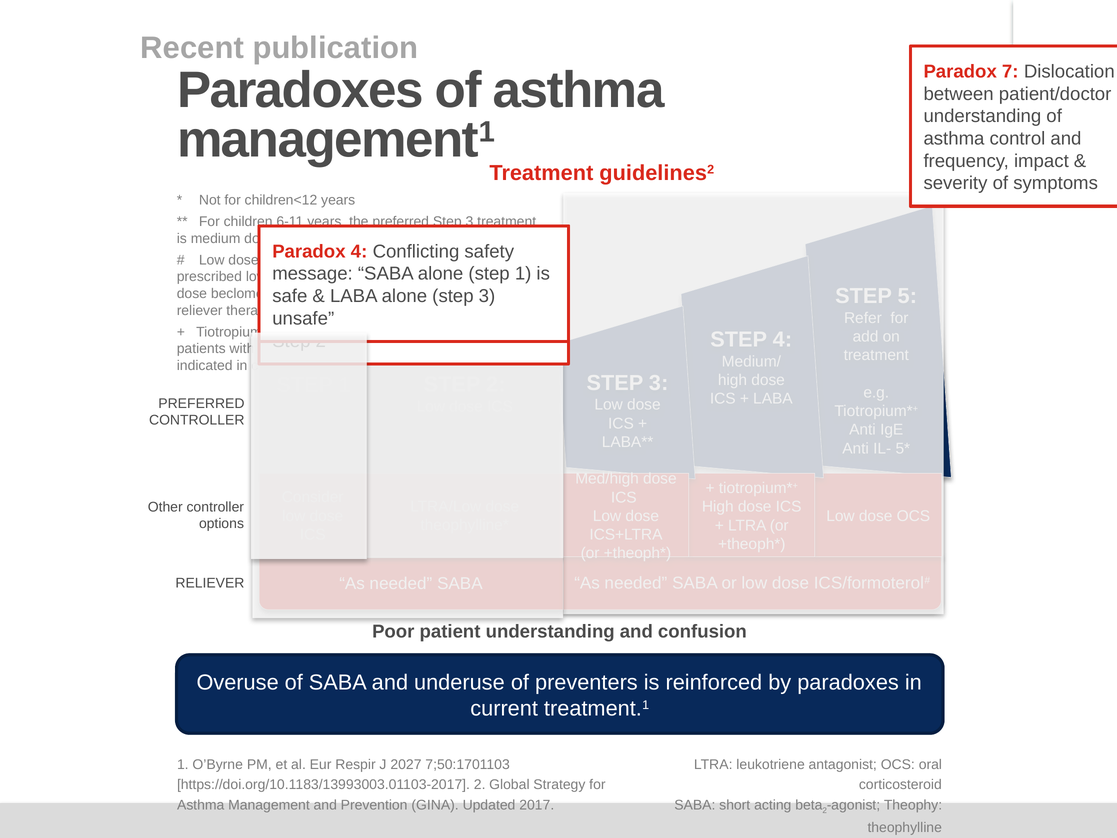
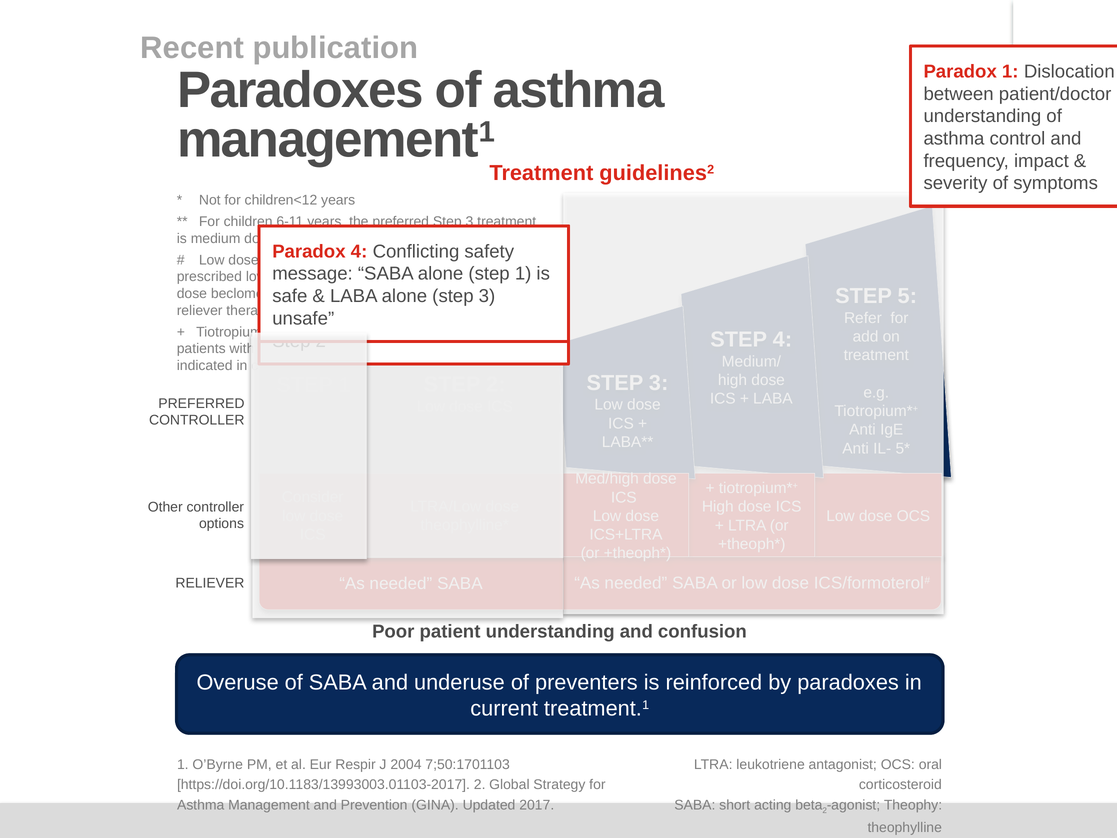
7: 7 -> 1 (1010, 72)
2027: 2027 -> 2004 (406, 764)
